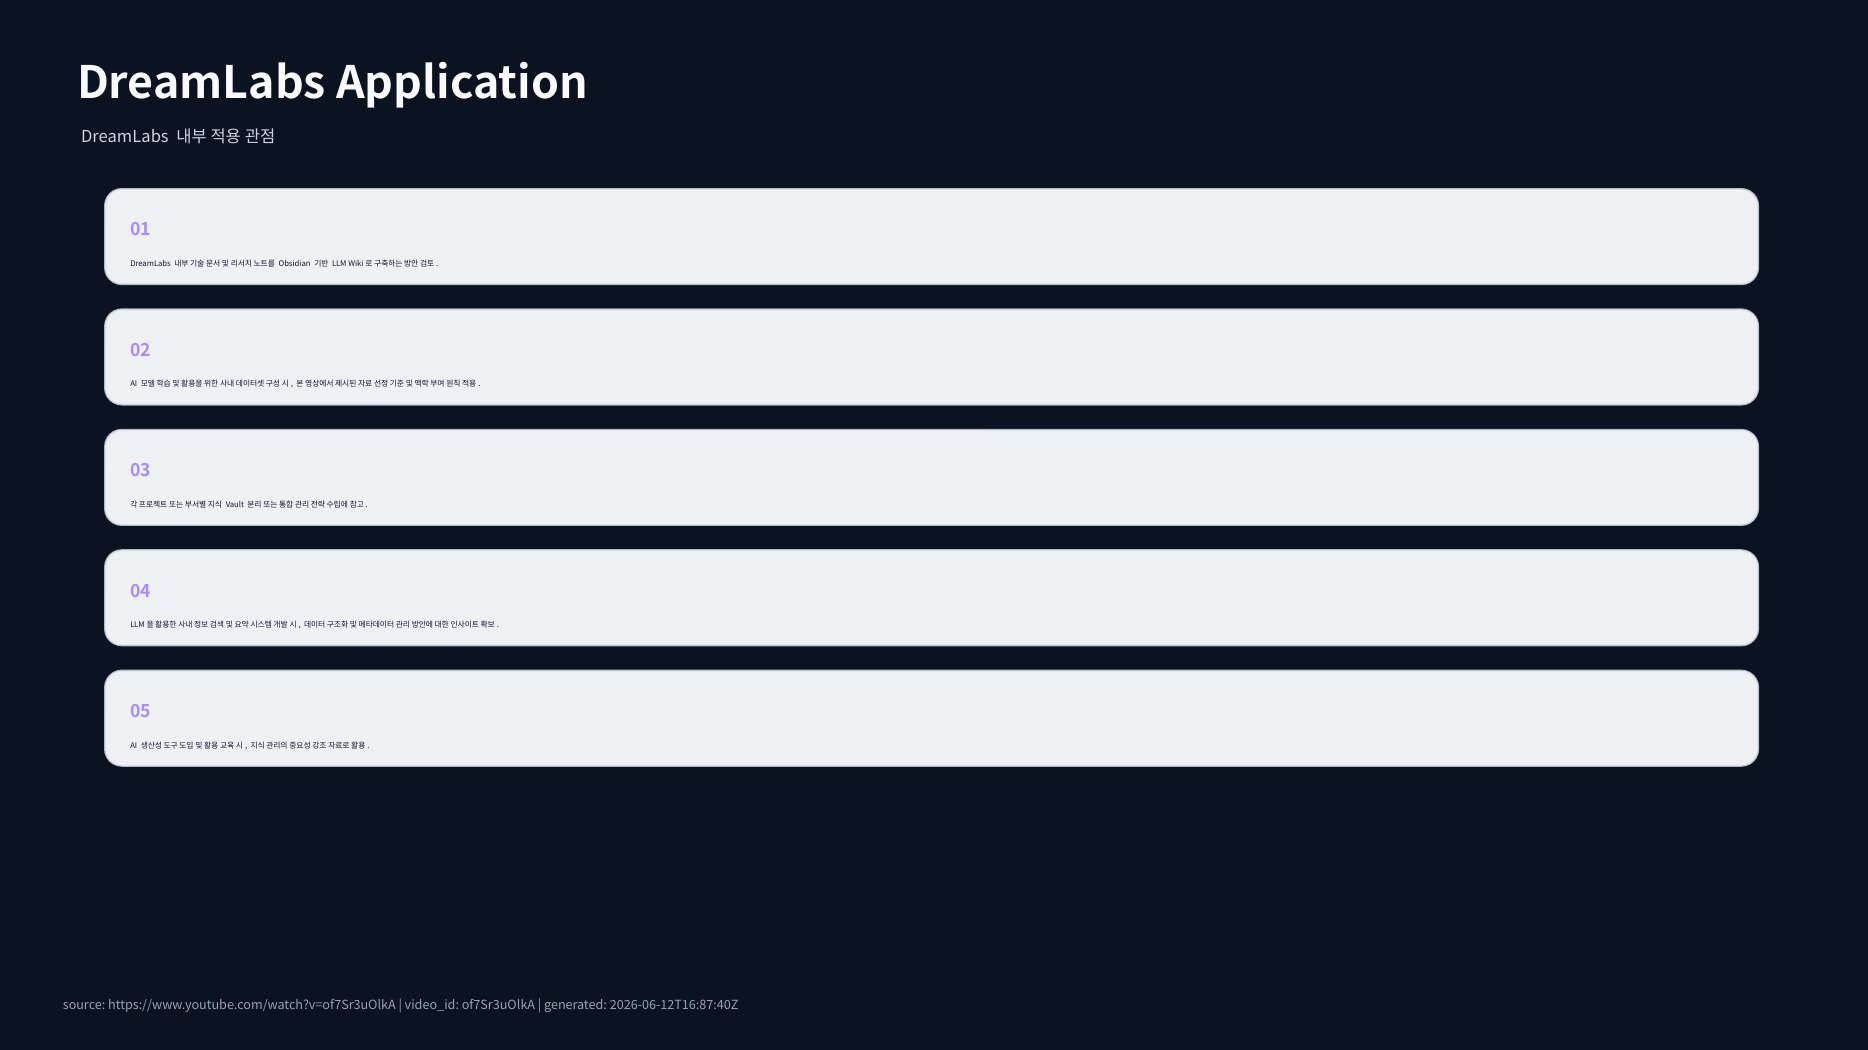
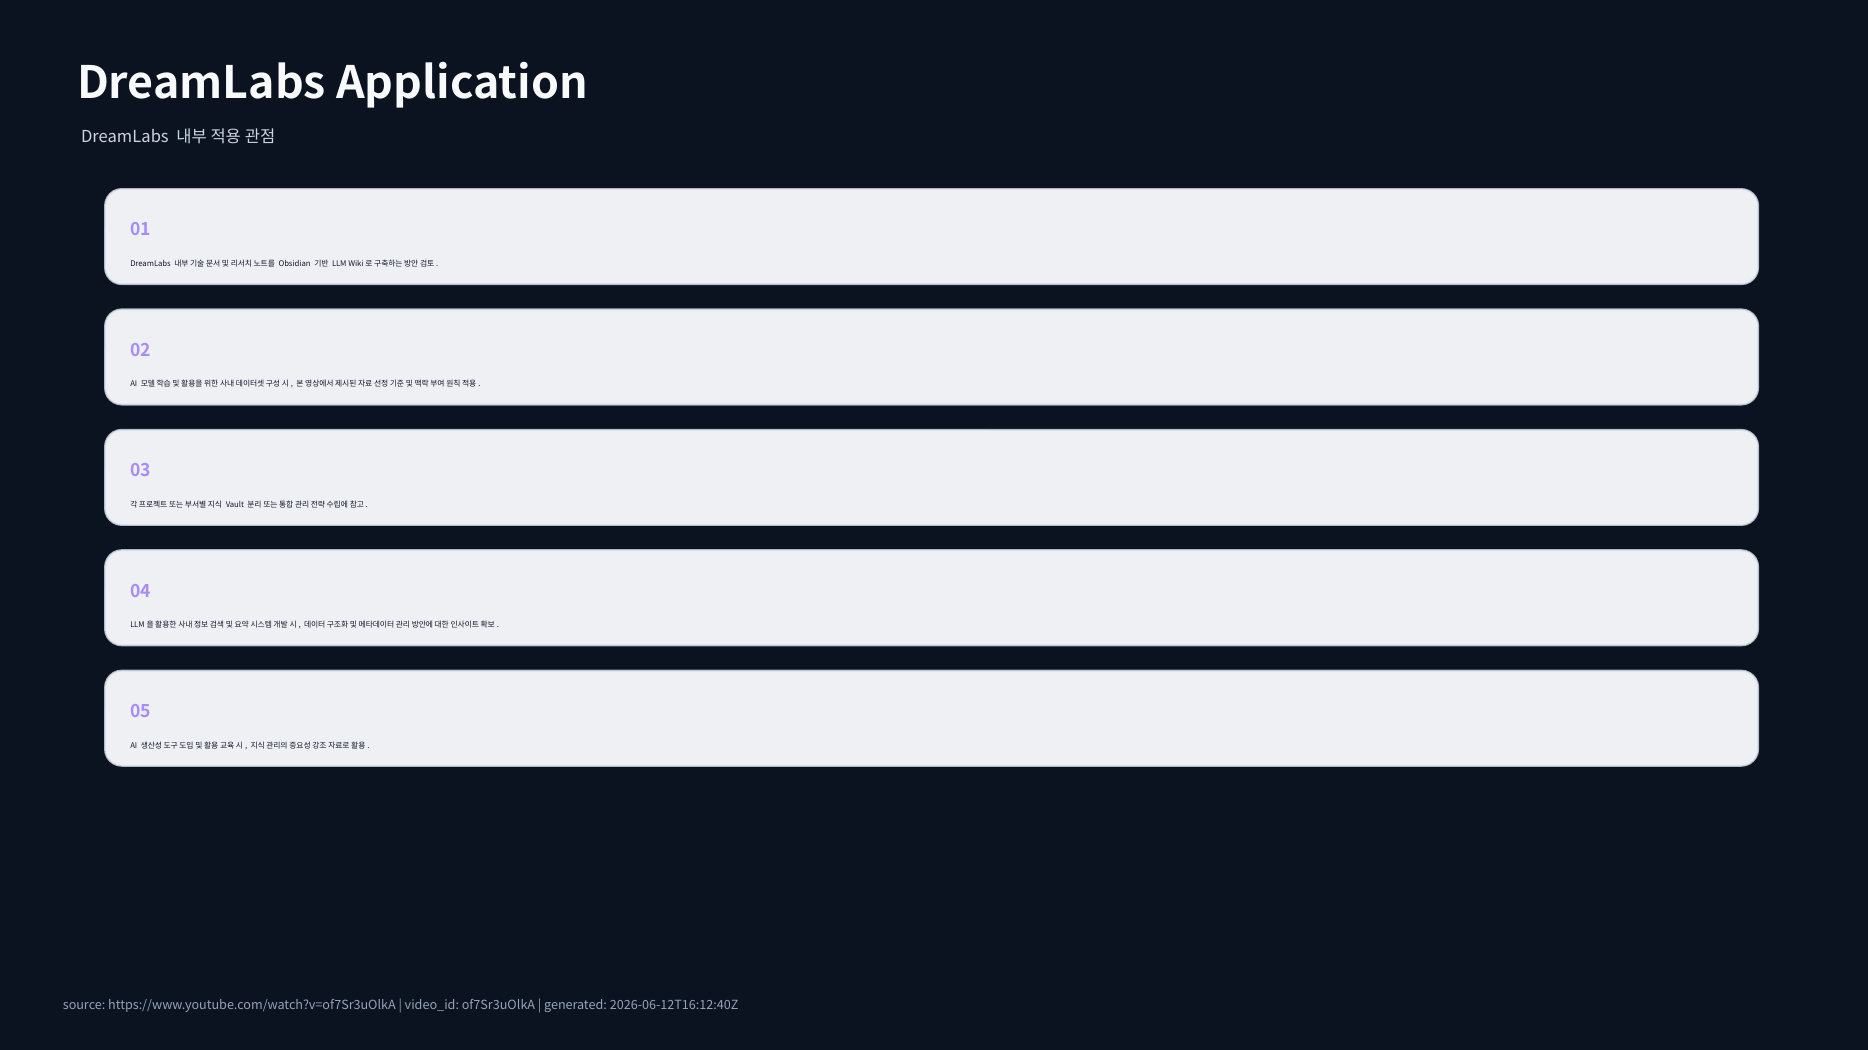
2026-06-12T16:87:40Z: 2026-06-12T16:87:40Z -> 2026-06-12T16:12:40Z (674, 1006)
